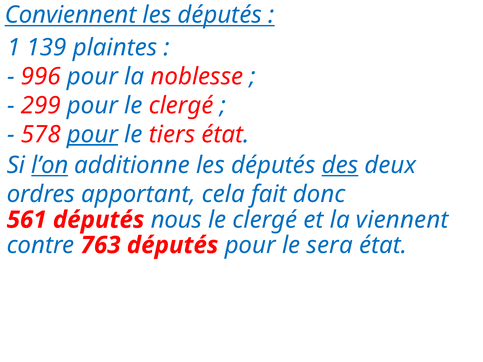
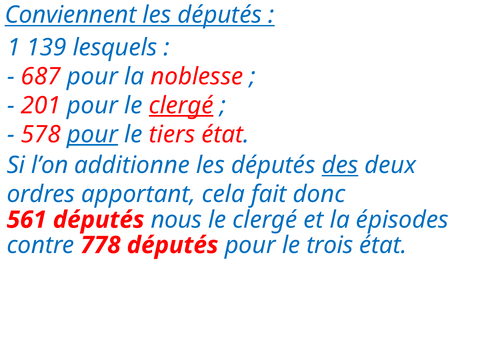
plaintes: plaintes -> lesquels (115, 48)
996: 996 -> 687 (41, 77)
299: 299 -> 201 (41, 106)
clergé underline: none -> present (181, 106)
l’on underline: present -> none (50, 165)
viennent: viennent -> épisodes (402, 220)
763: 763 -> 778 (101, 245)
sera: sera -> trois (330, 245)
